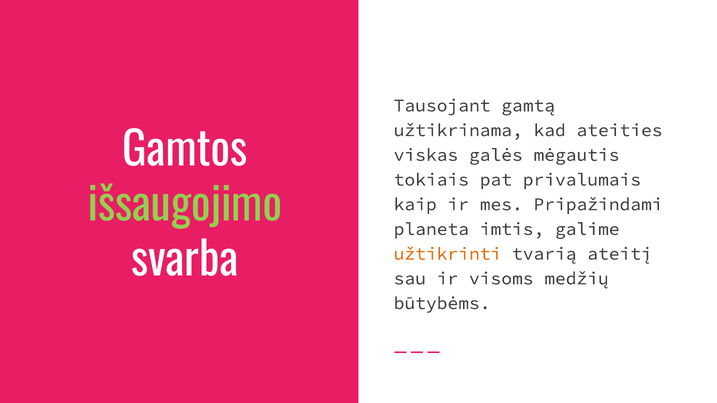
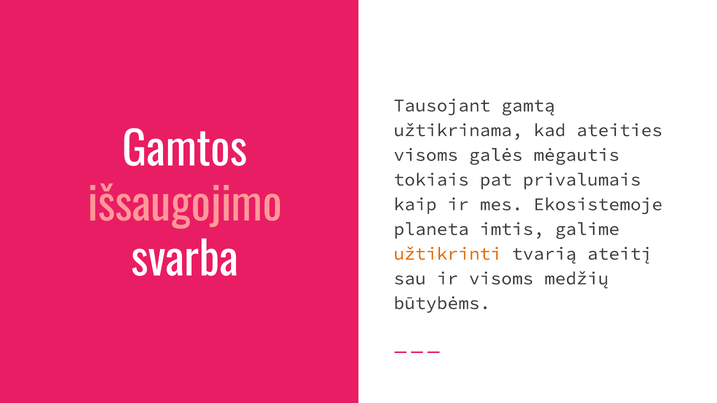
viskas: viskas -> visoms (426, 155)
išsaugojimo colour: light green -> pink (185, 206)
Pripažindami: Pripažindami -> Ekosistemoje (598, 204)
